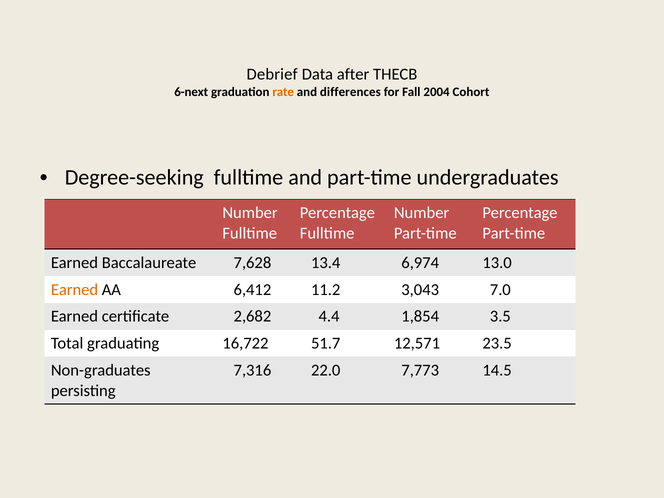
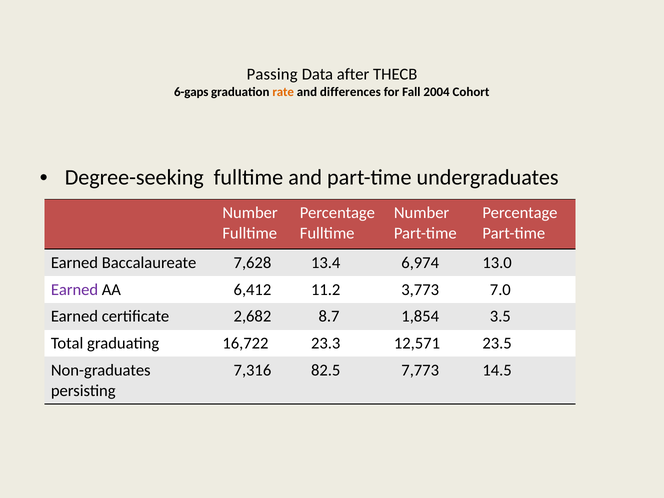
Debrief: Debrief -> Passing (272, 74)
6-next: 6-next -> 6-gaps (191, 92)
Earned colour: orange -> purple (75, 290)
3,043: 3,043 -> 3,773 (420, 290)
4.4: 4.4 -> 8.7 (329, 317)
51.7: 51.7 -> 23.3 (326, 343)
22.0: 22.0 -> 82.5 (326, 370)
